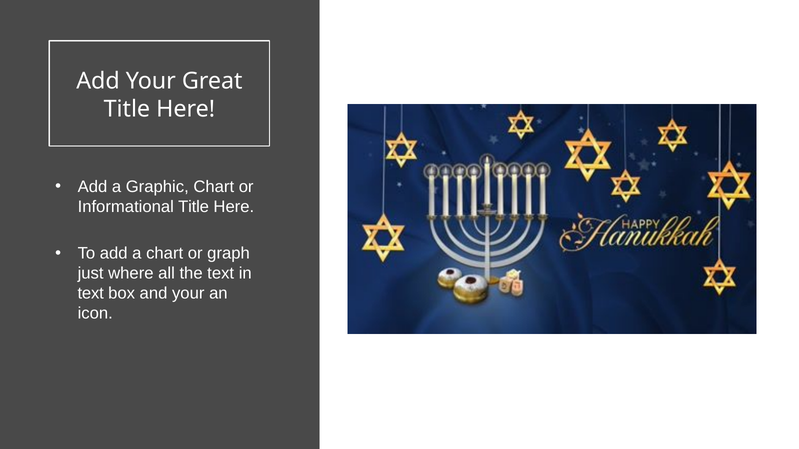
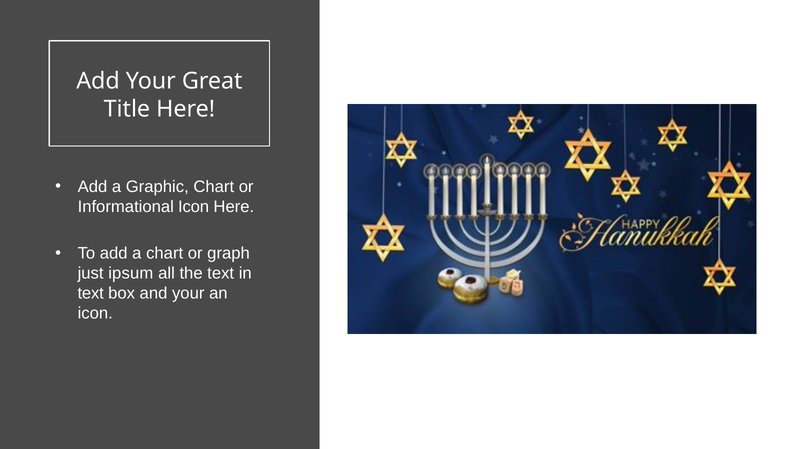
Informational Title: Title -> Icon (194, 207)
where: where -> ipsum (131, 274)
